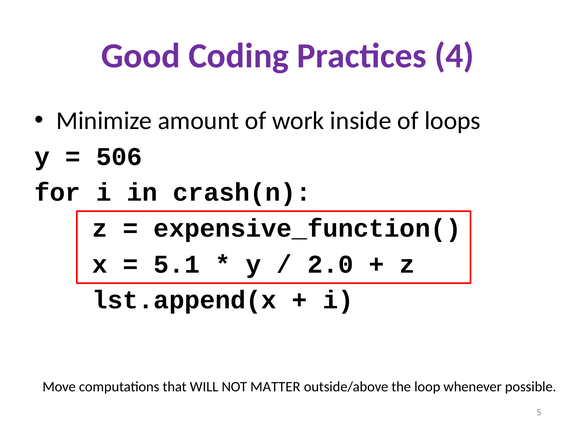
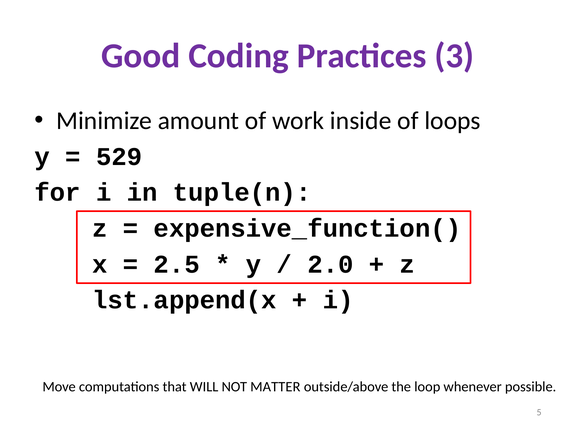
4: 4 -> 3 (454, 56)
506: 506 -> 529 (119, 157)
crash(n: crash(n -> tuple(n (242, 193)
5.1: 5.1 -> 2.5 (177, 264)
